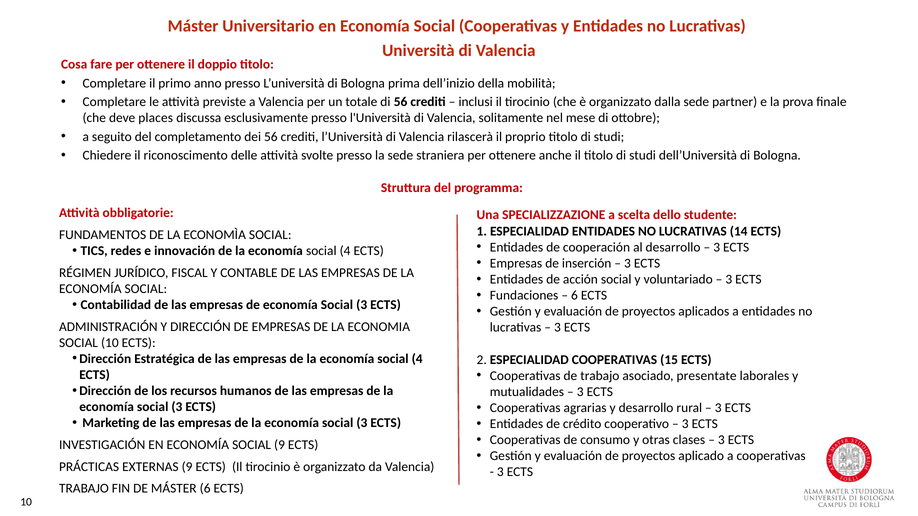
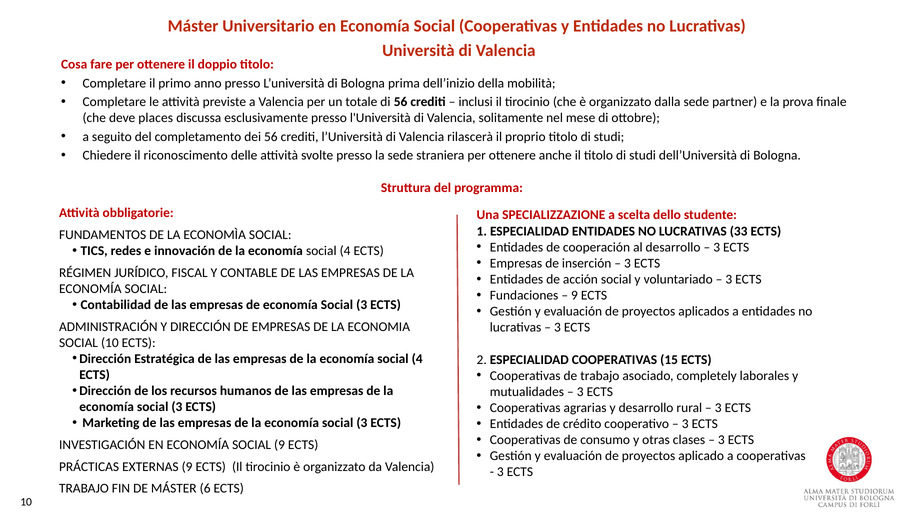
14: 14 -> 33 (739, 231)
6: 6 -> 9 (574, 296)
presentate: presentate -> completely (707, 376)
